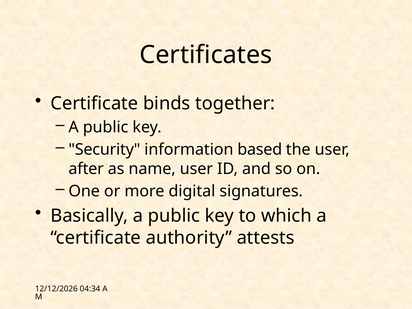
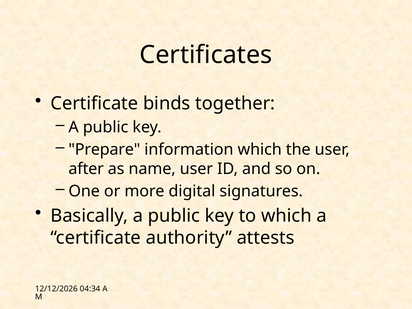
Security: Security -> Prepare (104, 150)
information based: based -> which (260, 150)
